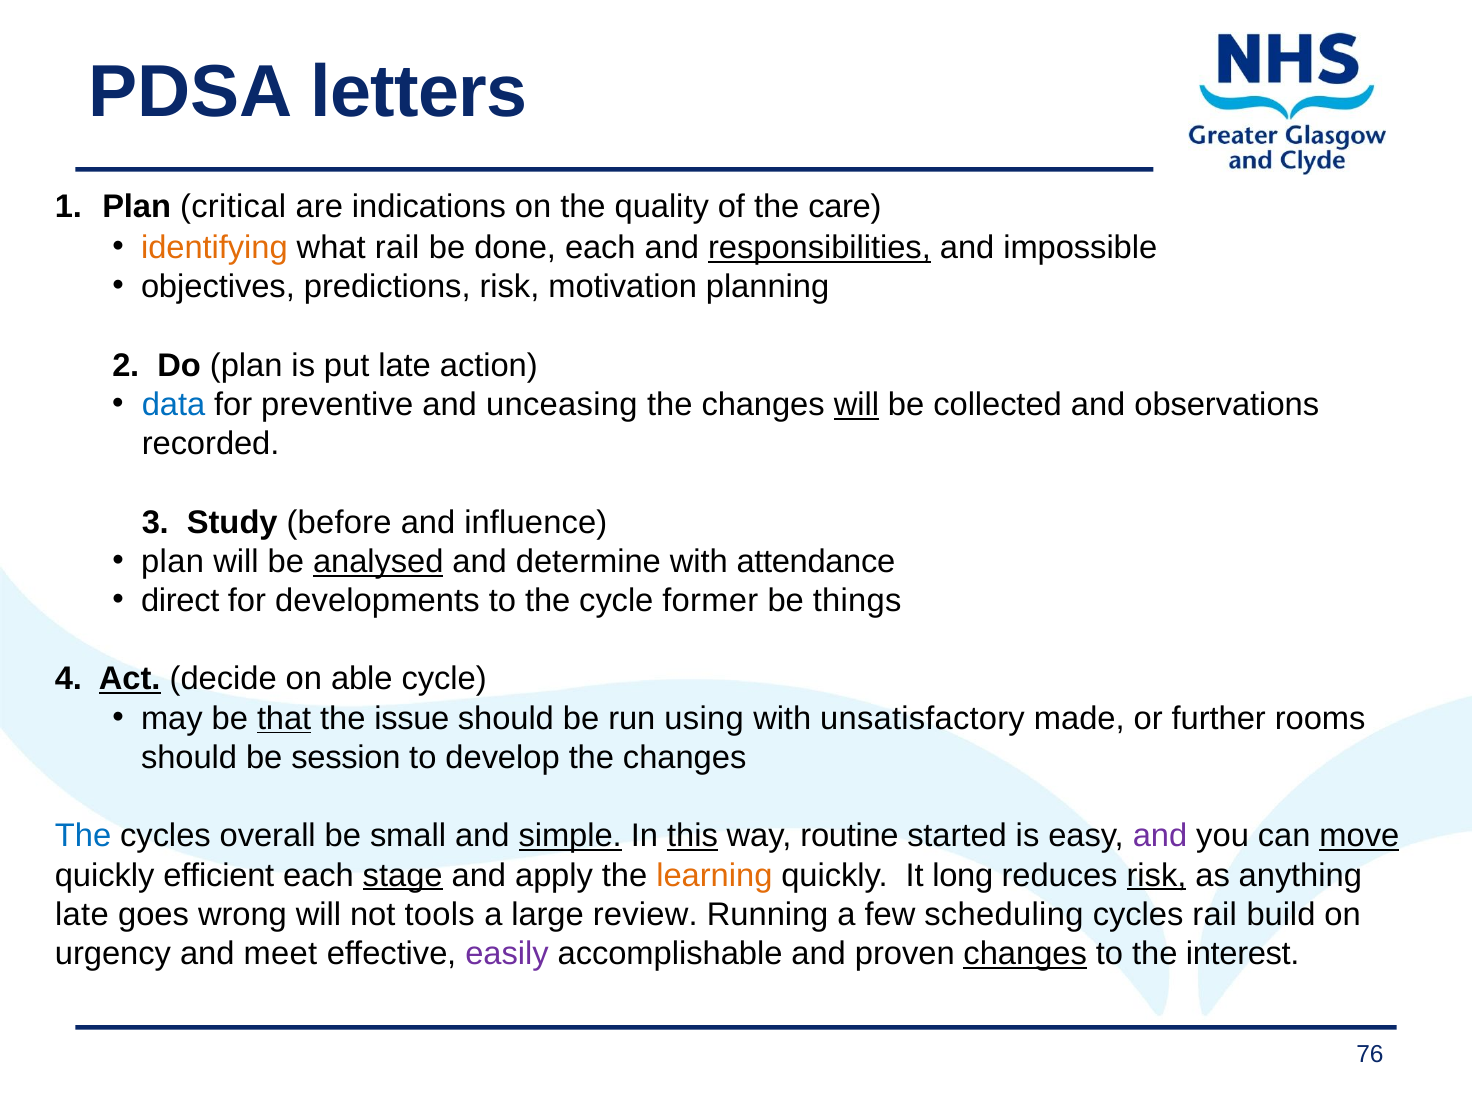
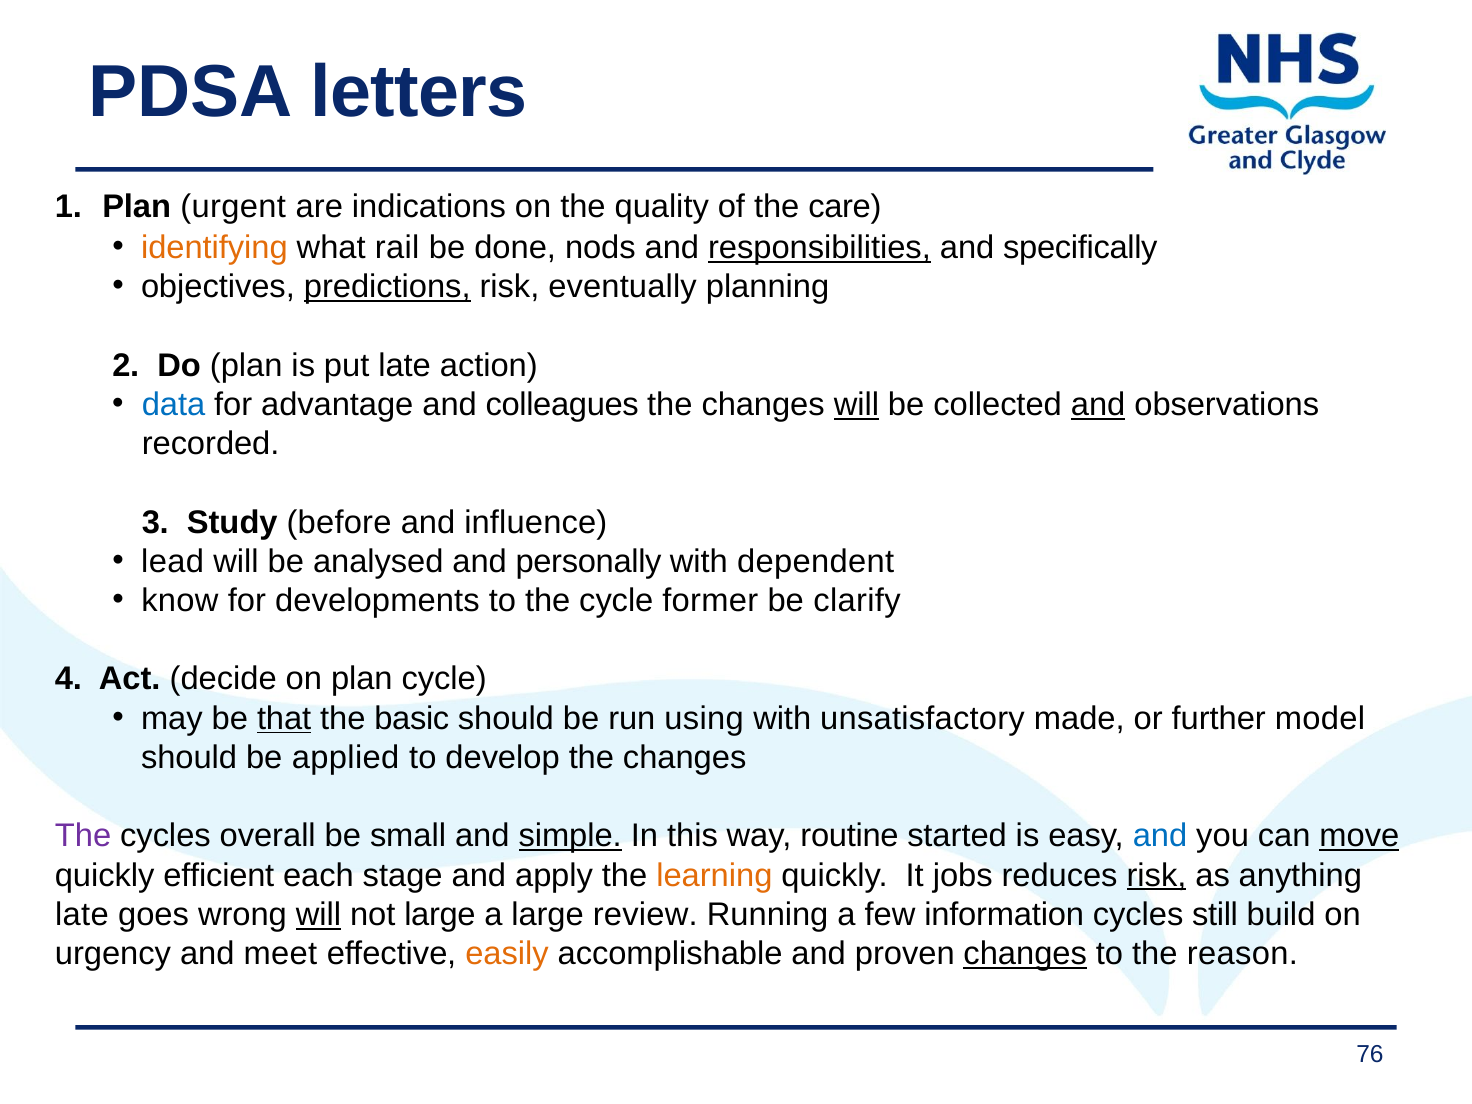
critical: critical -> urgent (233, 207)
done each: each -> nods (600, 248)
impossible: impossible -> specifically (1080, 248)
predictions underline: none -> present (387, 287)
motivation: motivation -> eventually (623, 287)
preventive: preventive -> advantage (337, 405)
unceasing: unceasing -> colleagues (562, 405)
and underline: none -> present (1098, 405)
plan: plan -> lead (173, 561)
analysed underline: present -> none (378, 561)
determine: determine -> personally (589, 561)
attendance: attendance -> dependent (816, 561)
direct: direct -> know (180, 601)
things: things -> clarify (857, 601)
Act underline: present -> none (130, 679)
on able: able -> plan (362, 679)
issue: issue -> basic (412, 718)
rooms: rooms -> model (1320, 718)
session: session -> applied (346, 758)
The colour: blue -> purple (83, 836)
this underline: present -> none (692, 836)
and colour: purple -> blue (1160, 836)
stage underline: present -> none (403, 875)
long: long -> jobs (963, 875)
will underline: none -> present (319, 915)
not tools: tools -> large (440, 915)
scheduling: scheduling -> information (1004, 915)
cycles rail: rail -> still (1215, 915)
easily colour: purple -> orange (507, 954)
interest: interest -> reason (1242, 954)
